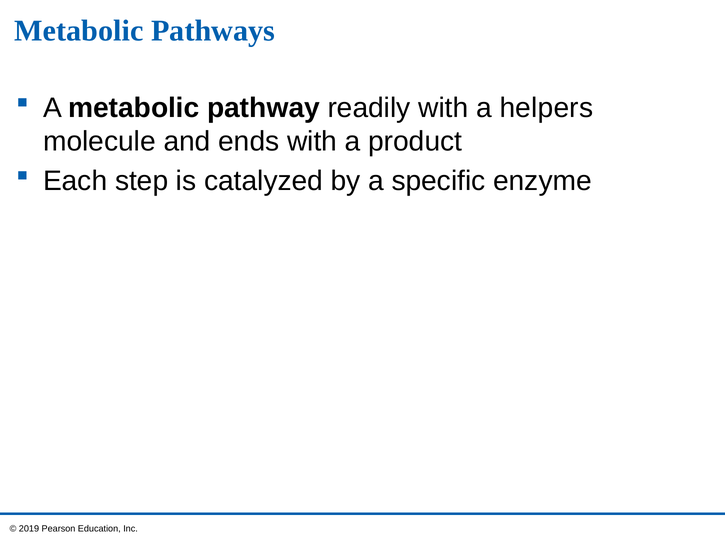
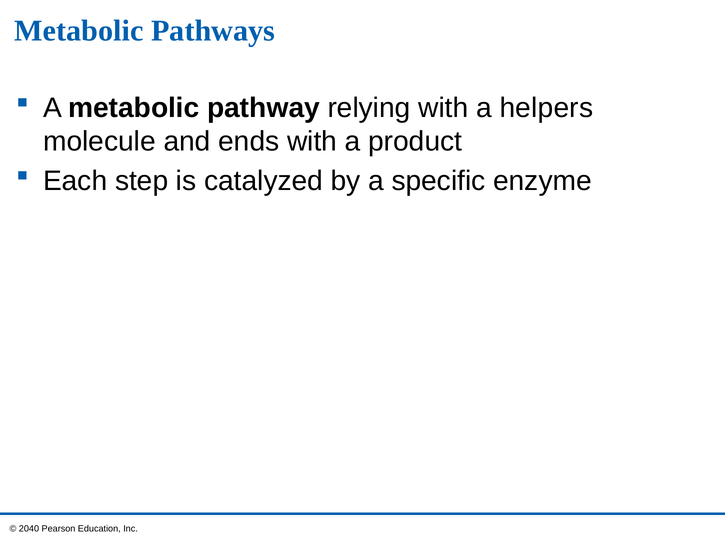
readily: readily -> relying (369, 108)
2019: 2019 -> 2040 (29, 530)
